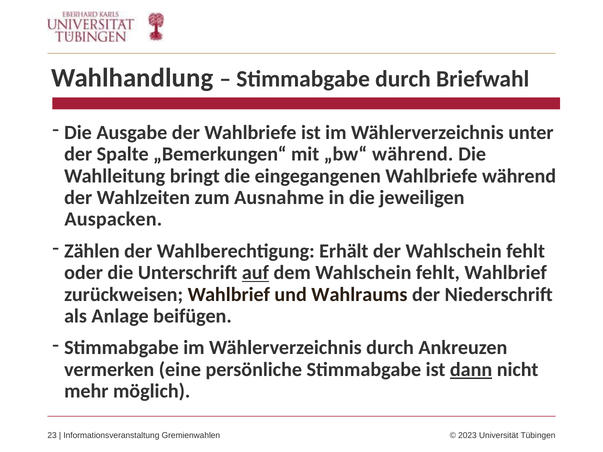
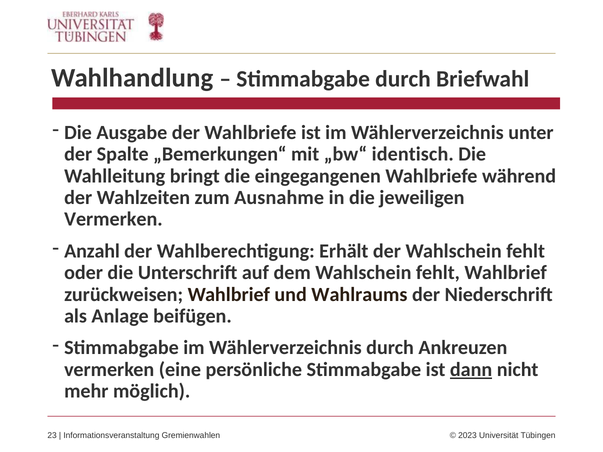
„bw“ während: während -> identisch (413, 154)
Auspacken: Auspacken -> Vermerken (113, 219)
Zählen: Zählen -> Anzahl (92, 251)
auf underline: present -> none (255, 273)
